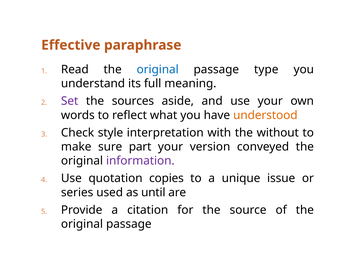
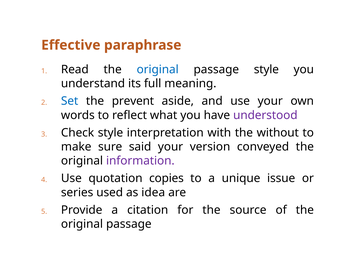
passage type: type -> style (266, 70)
Set colour: purple -> blue (70, 101)
sources: sources -> prevent (133, 101)
understood colour: orange -> purple (265, 115)
part: part -> said (140, 147)
until: until -> idea (153, 192)
